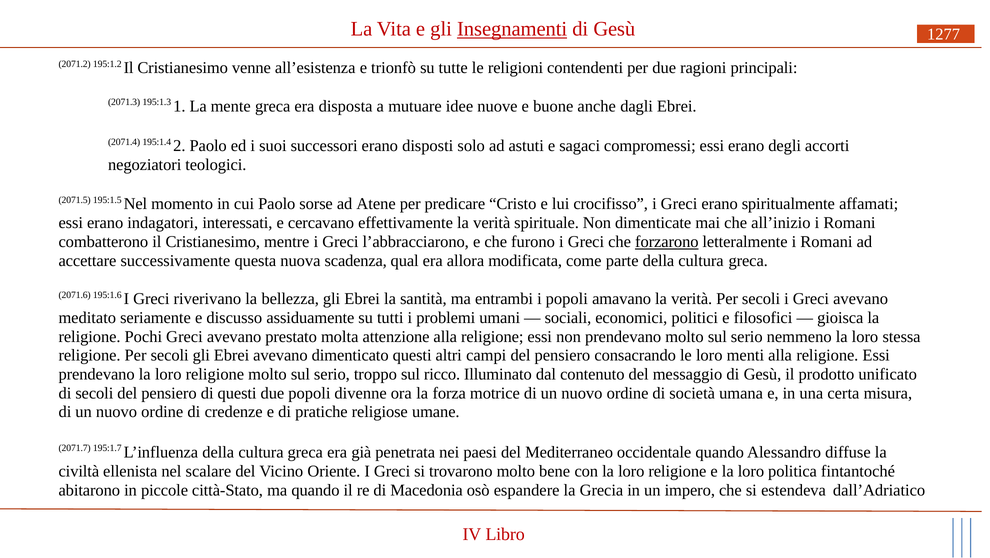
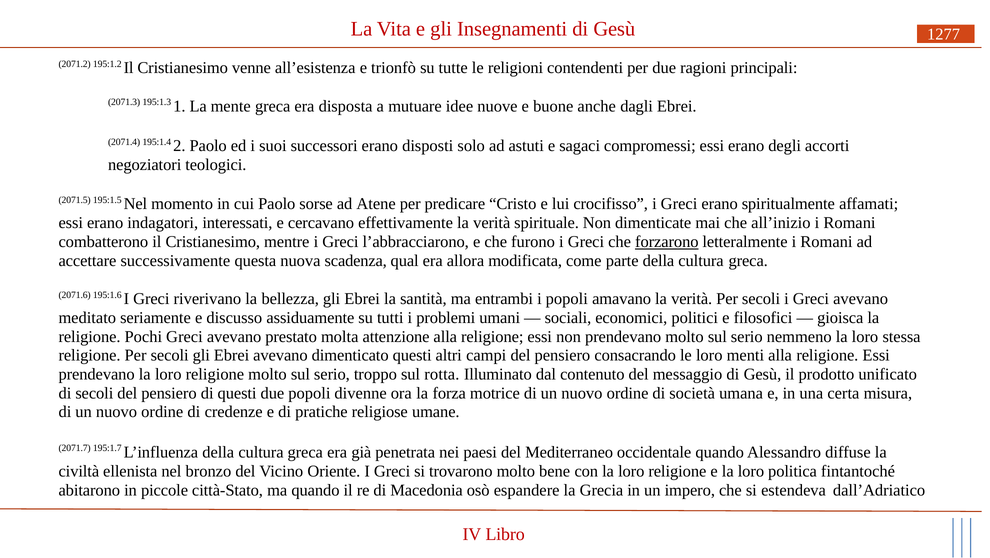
Insegnamenti underline: present -> none (512, 29)
ricco: ricco -> rotta (442, 374)
scalare: scalare -> bronzo (208, 471)
